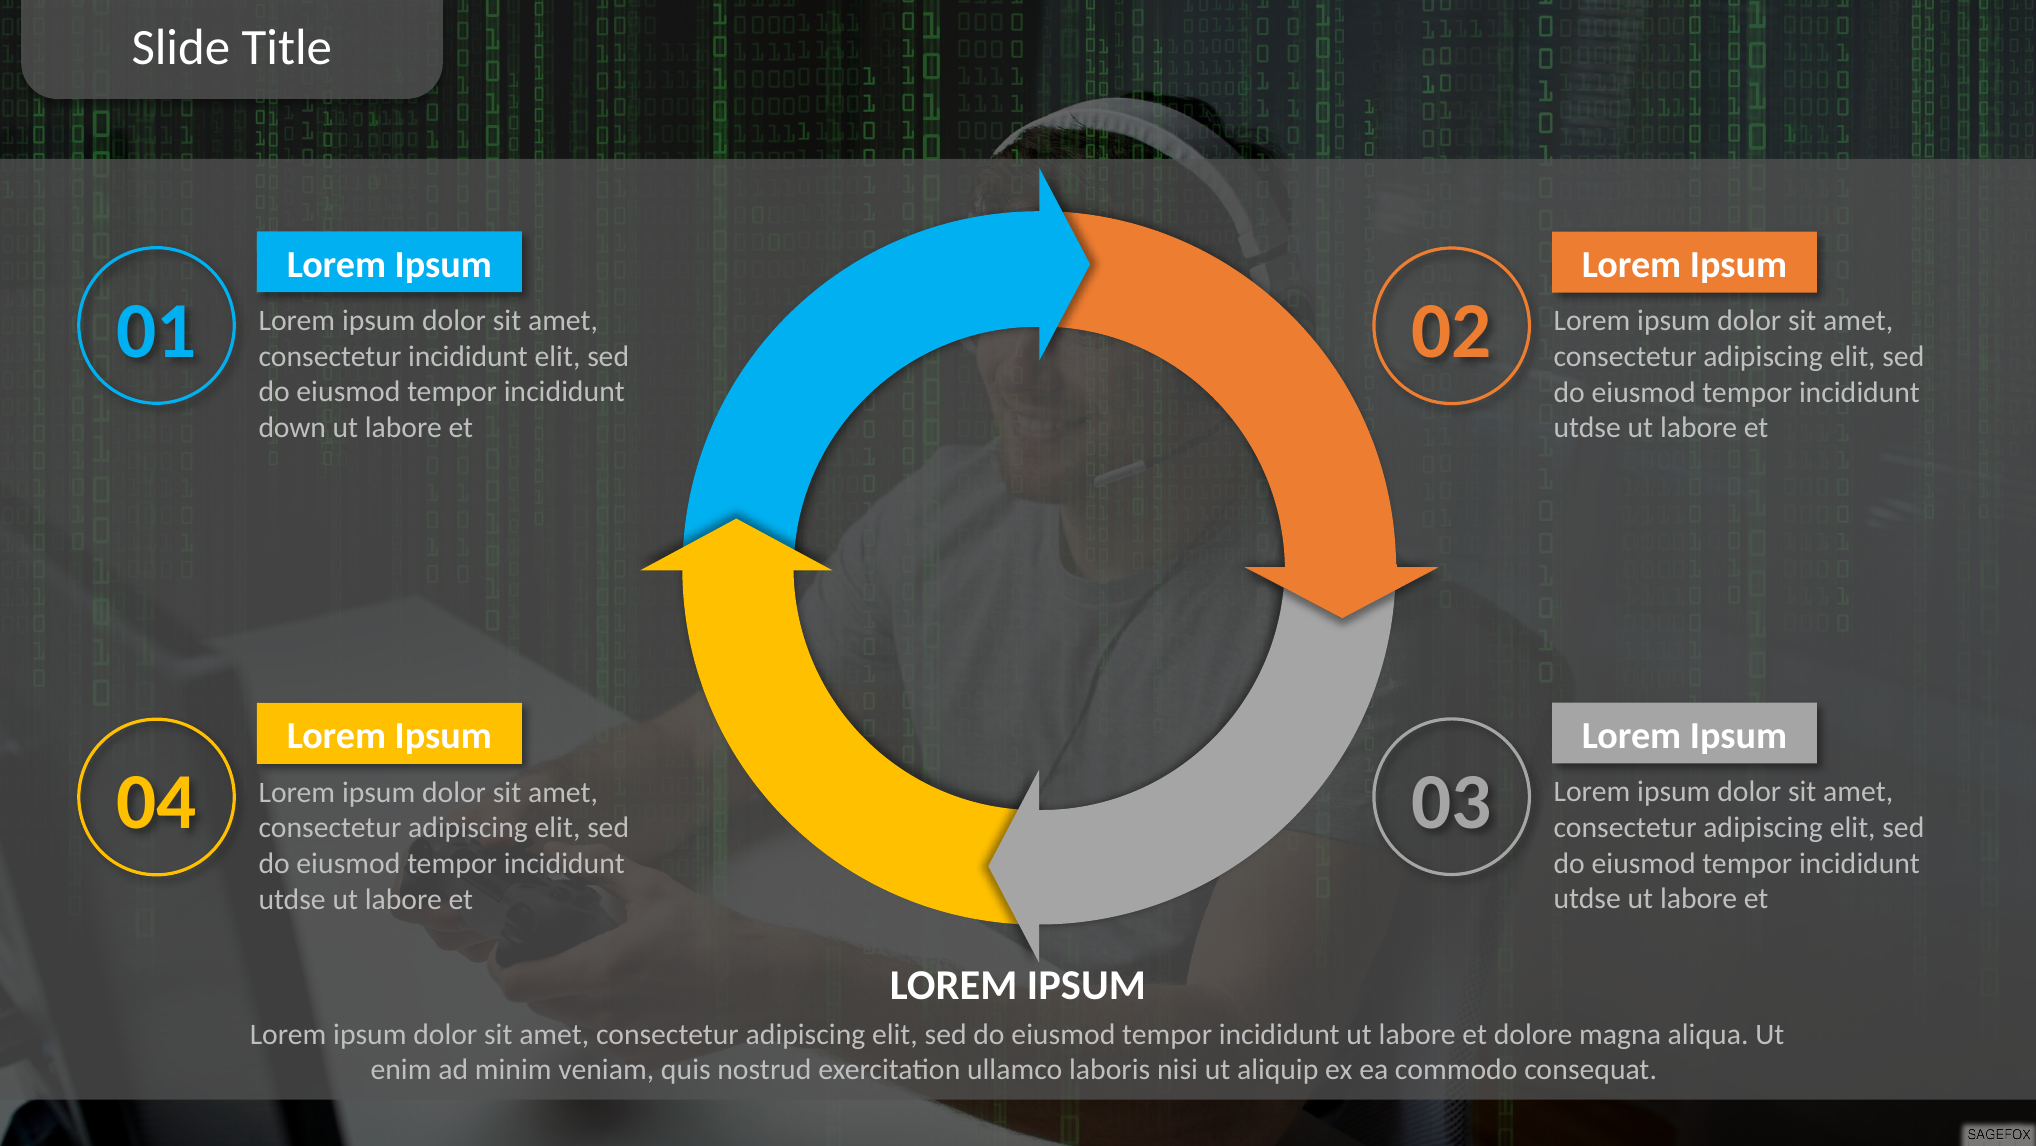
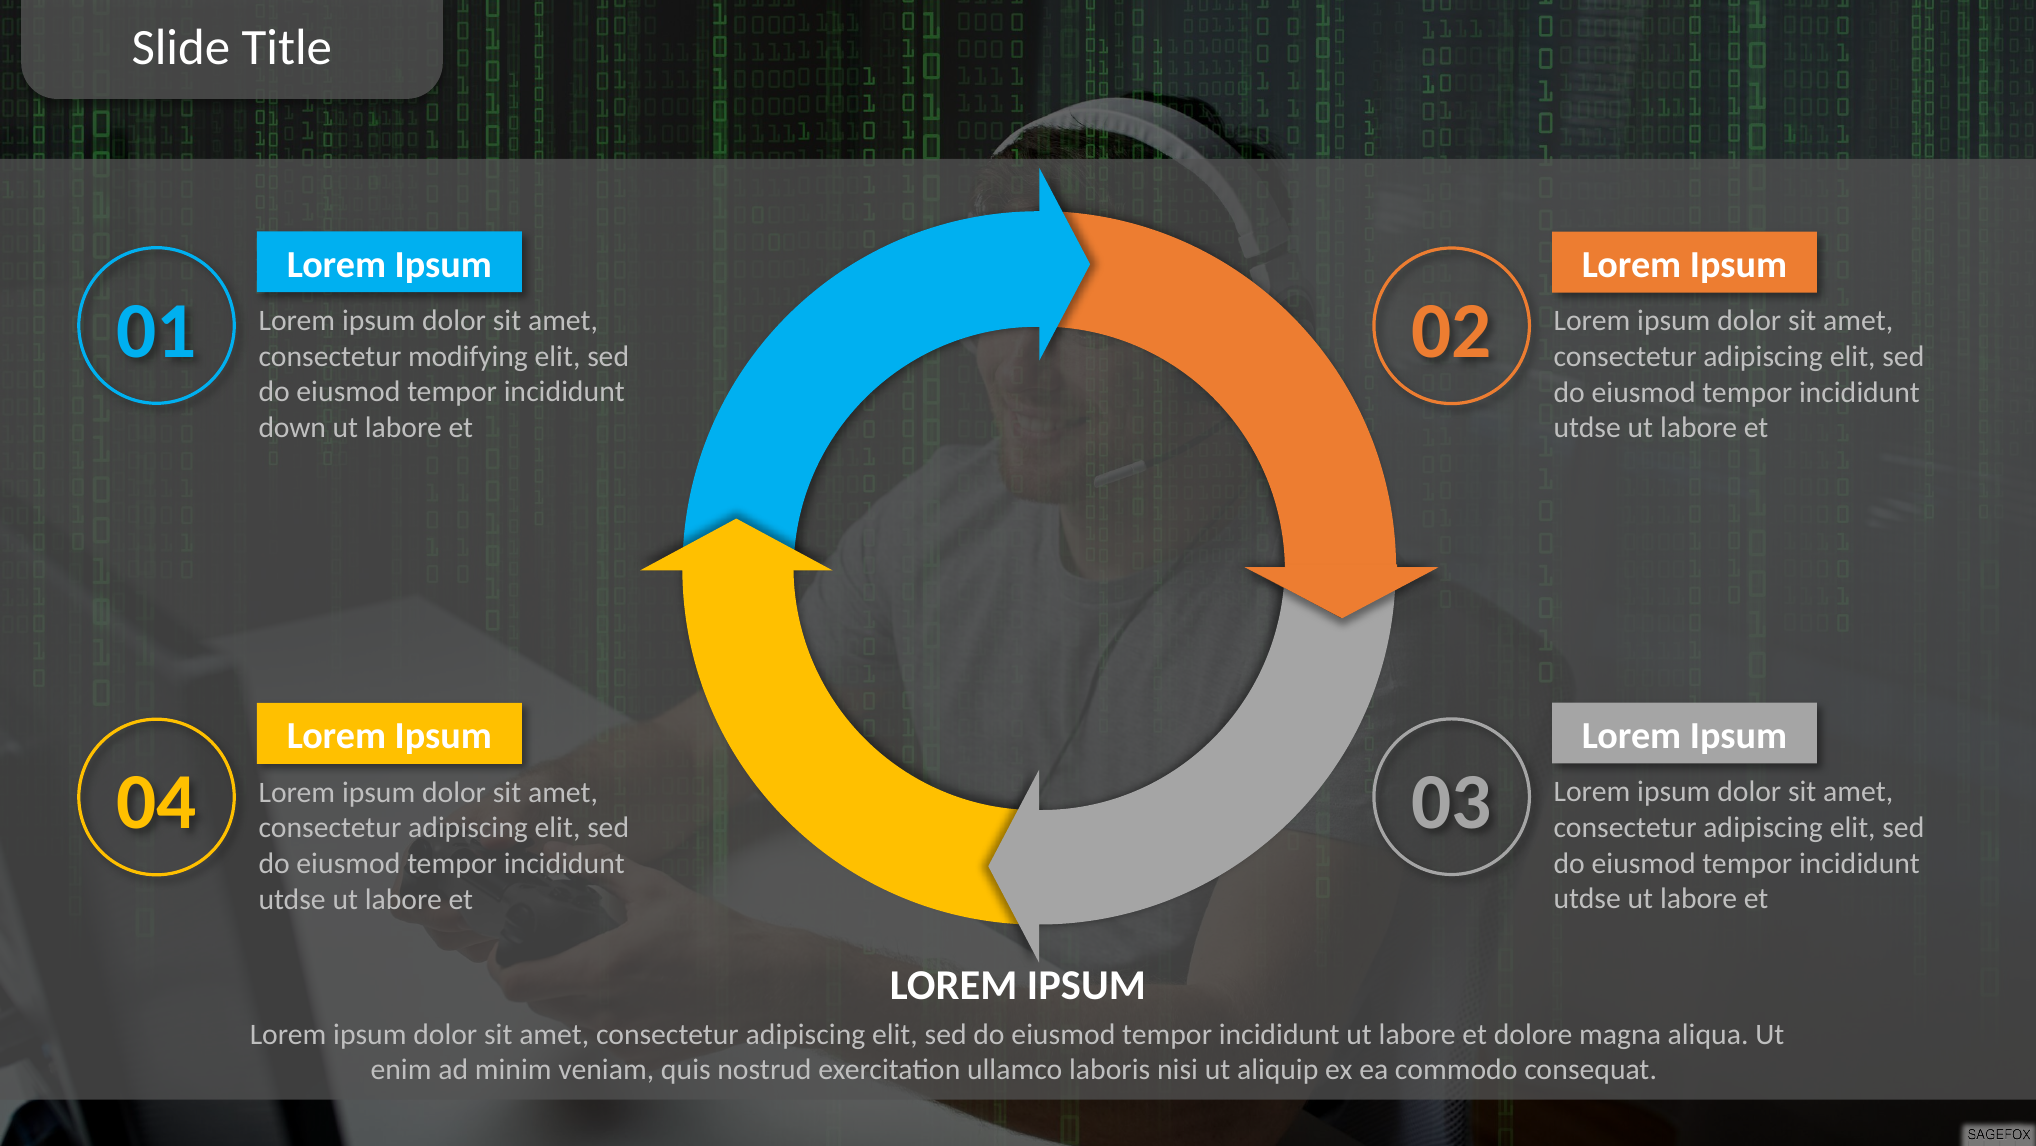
consectetur incididunt: incididunt -> modifying (468, 356)
